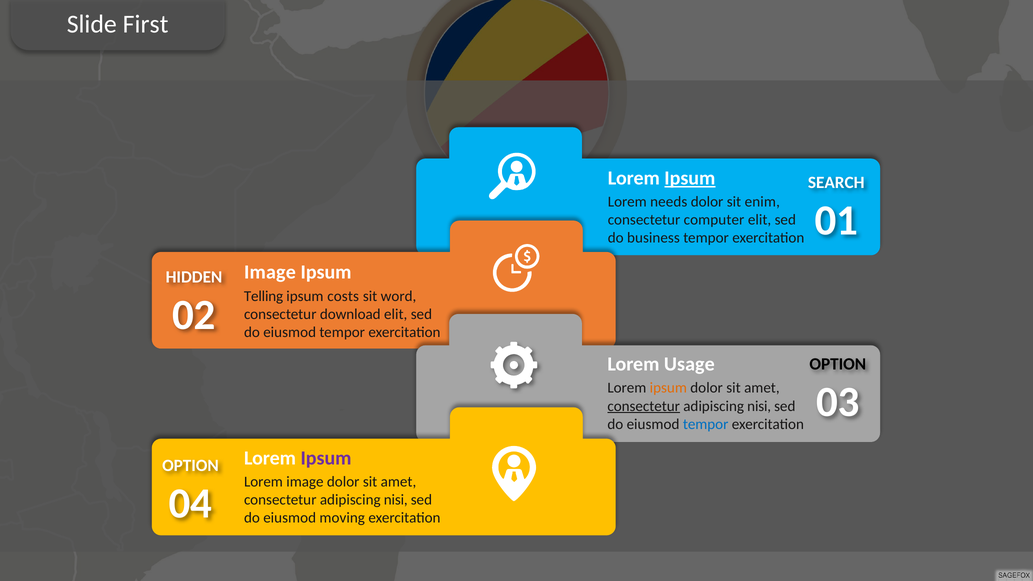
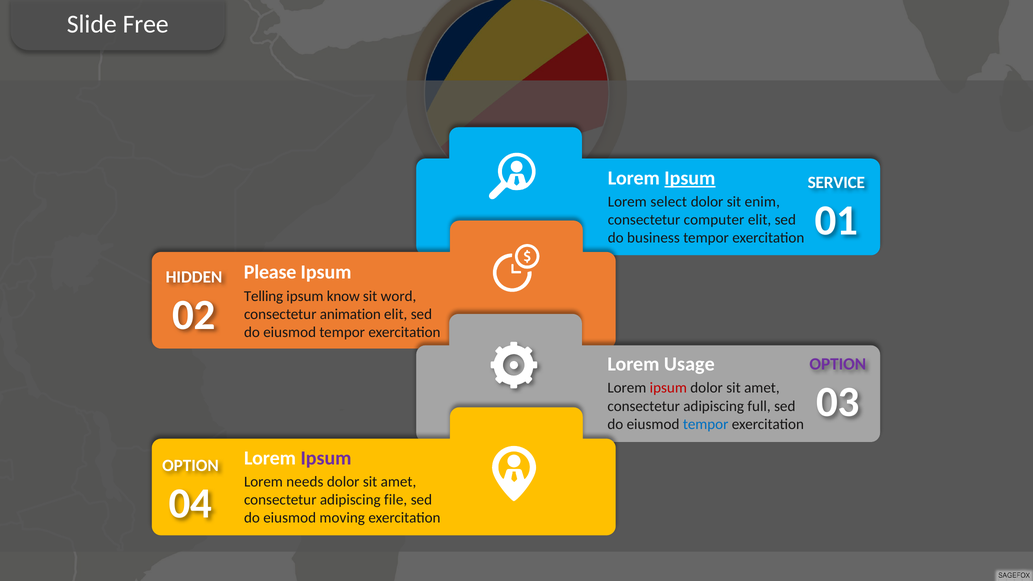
First: First -> Free (146, 24)
SEARCH: SEARCH -> SERVICE (836, 183)
needs: needs -> select (669, 202)
Image: Image -> Please (270, 272)
costs: costs -> know (343, 296)
download: download -> animation (350, 314)
OPTION colour: black -> purple (838, 364)
ipsum colour: orange -> red (668, 388)
consectetur underline: present -> none (644, 406)
nisi: nisi -> full (759, 406)
Lorem image: image -> needs (305, 482)
nisi: nisi -> file (396, 500)
